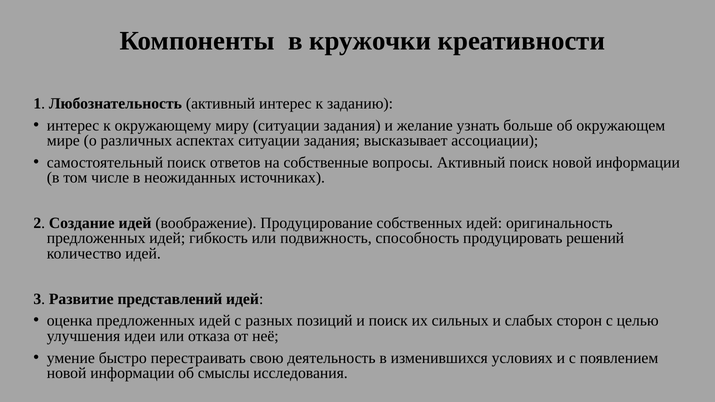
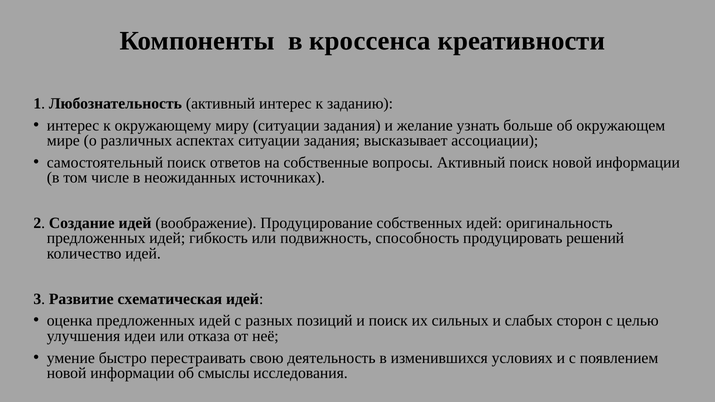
кружочки: кружочки -> кроссенса (370, 41)
представлений: представлений -> схематическая (170, 299)
